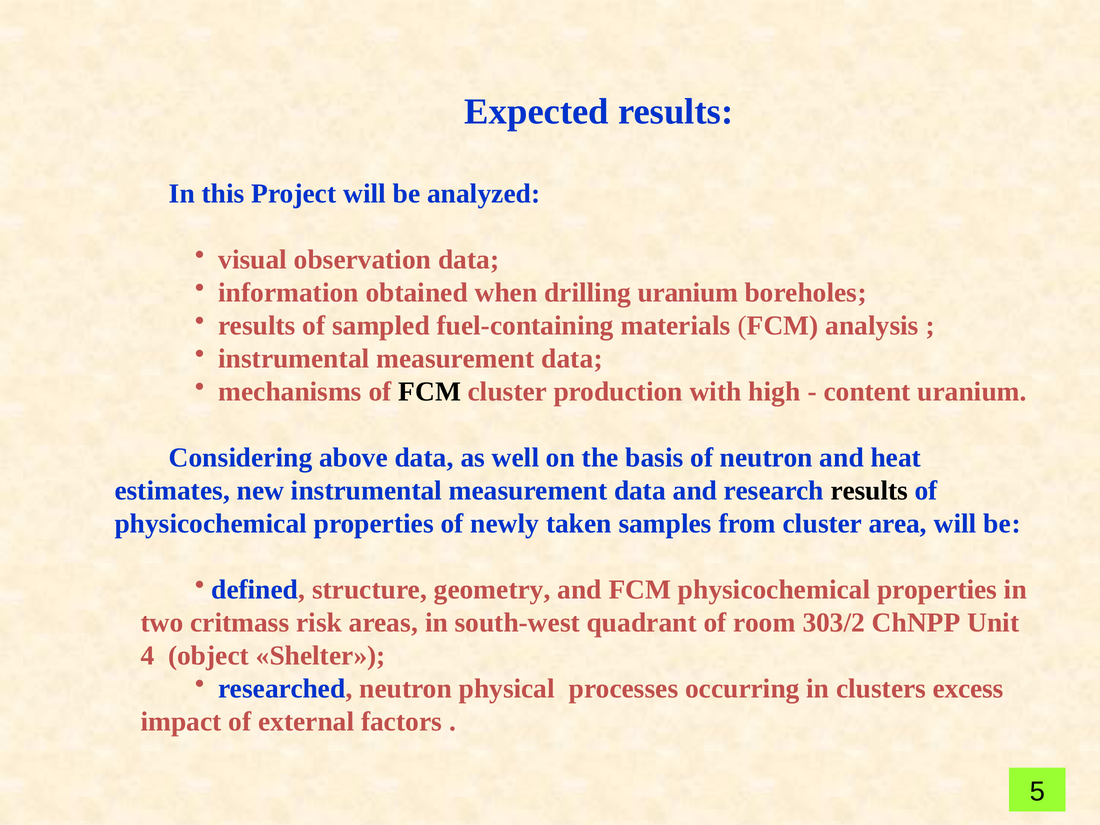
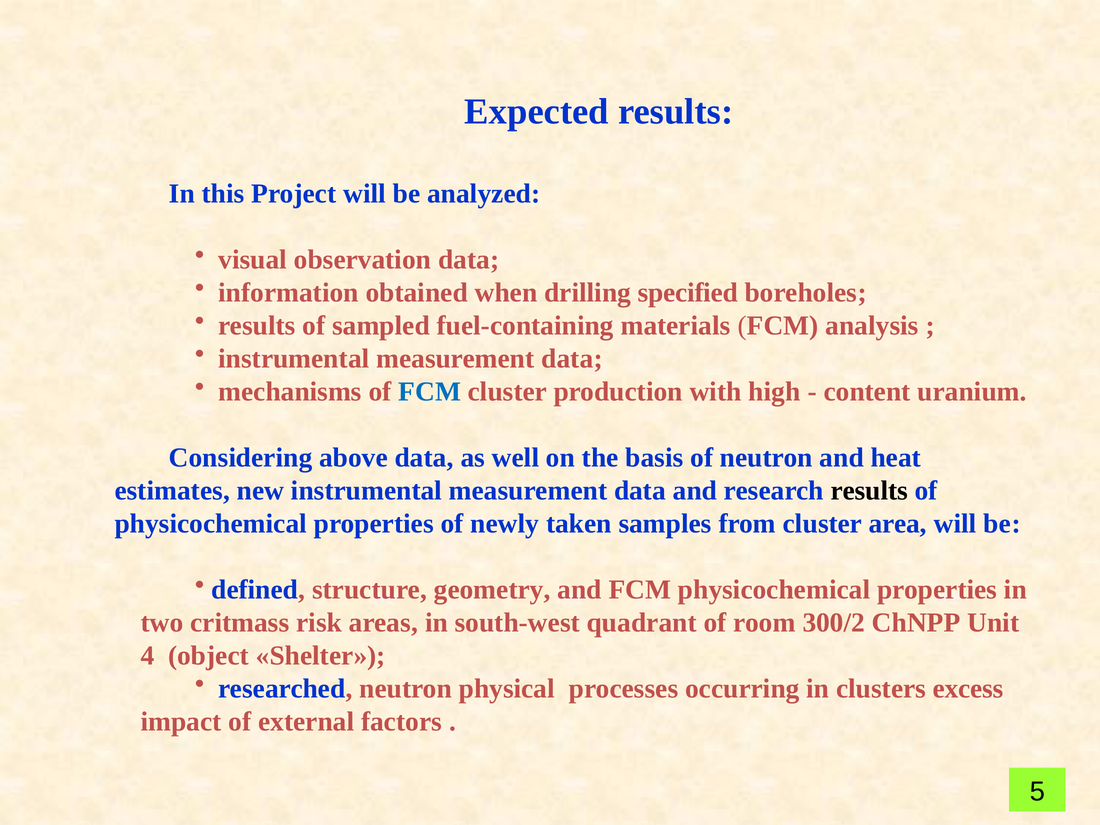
drilling uranium: uranium -> specified (688, 293)
FCM colour: black -> blue (430, 392)
303/2: 303/2 -> 300/2 (834, 623)
